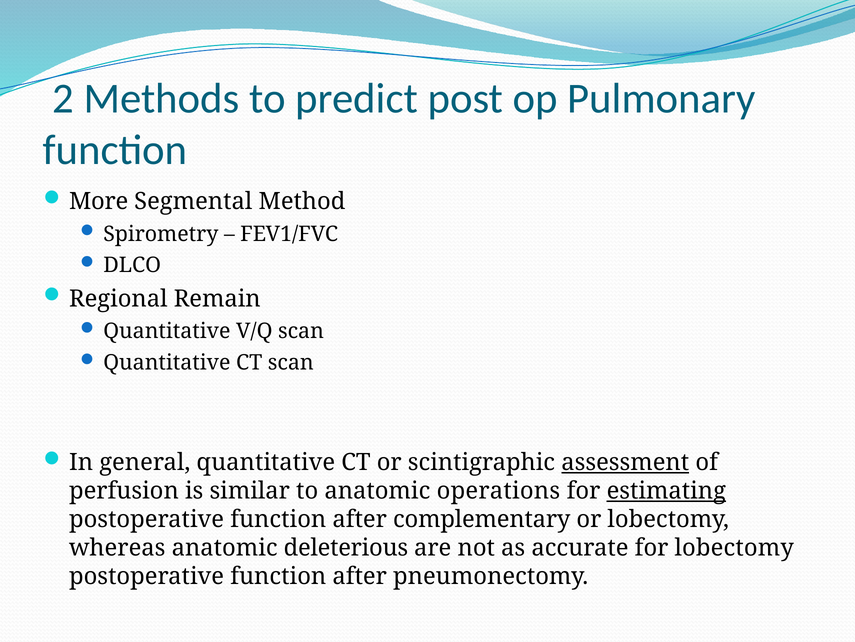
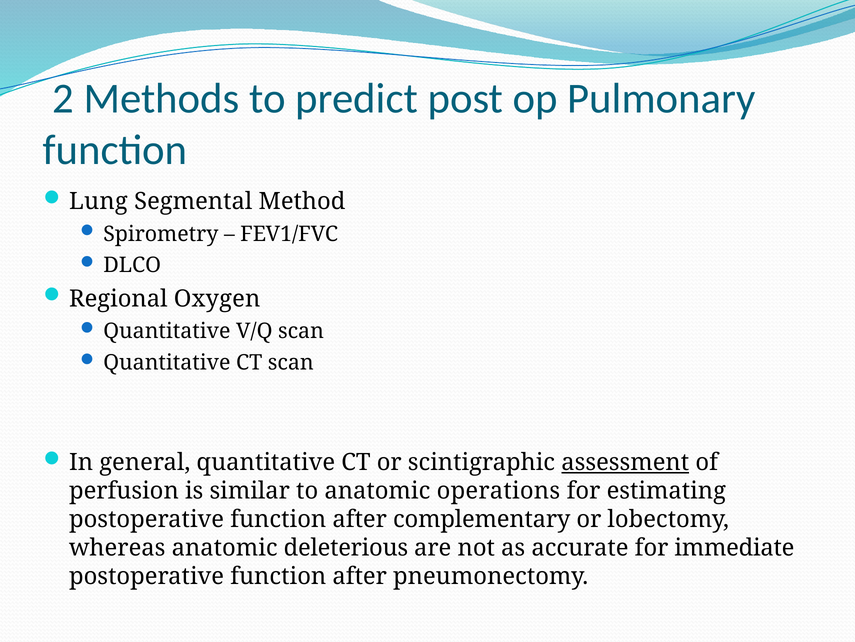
More: More -> Lung (98, 201)
Remain: Remain -> Oxygen (217, 298)
estimating underline: present -> none (666, 490)
for lobectomy: lobectomy -> immediate (734, 547)
